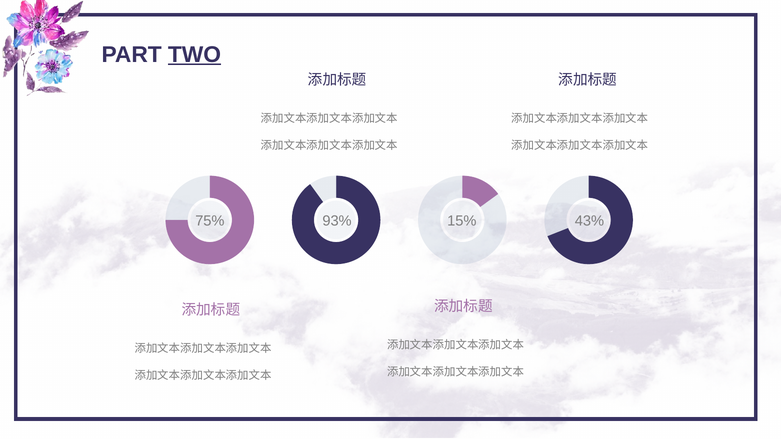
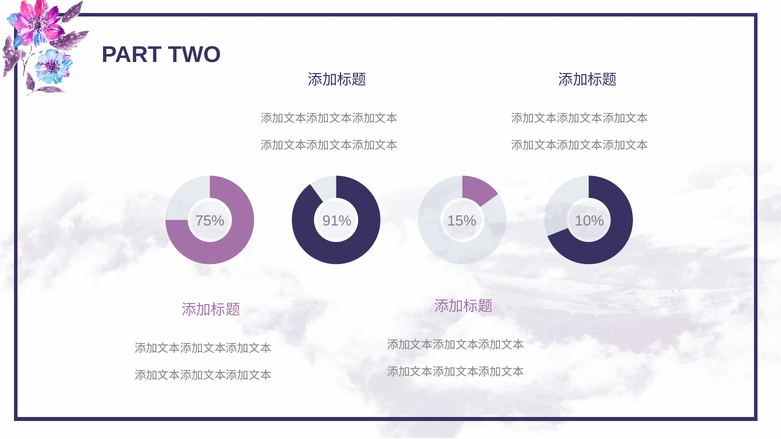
TWO underline: present -> none (194, 55)
93%: 93% -> 91% (337, 221)
43%: 43% -> 10% (589, 221)
